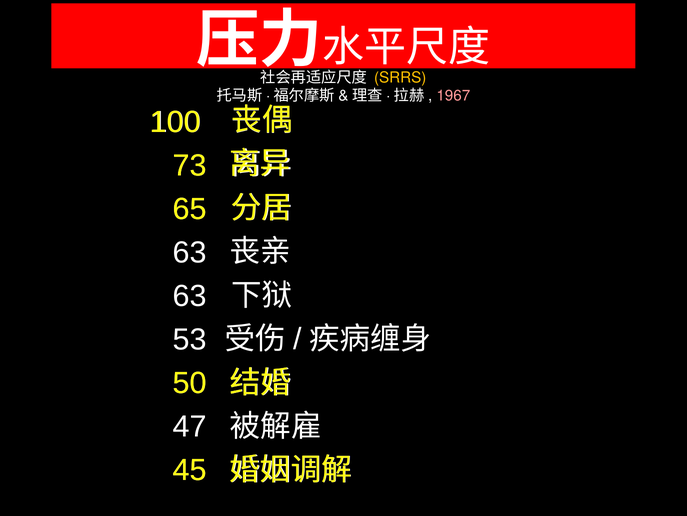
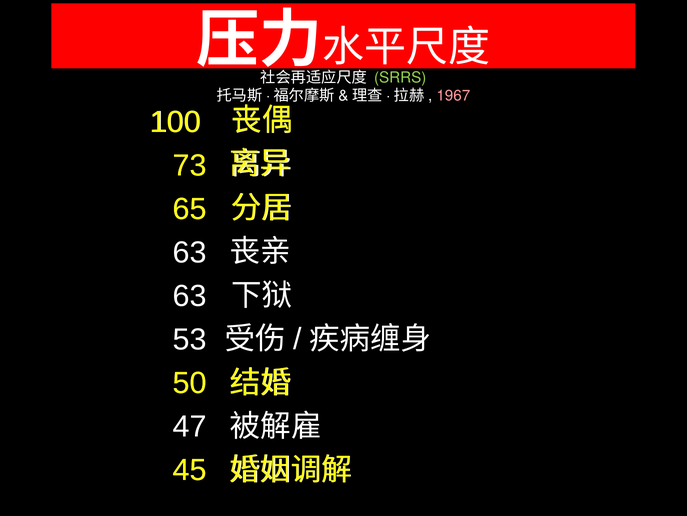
SRRS colour: yellow -> light green (400, 77)
